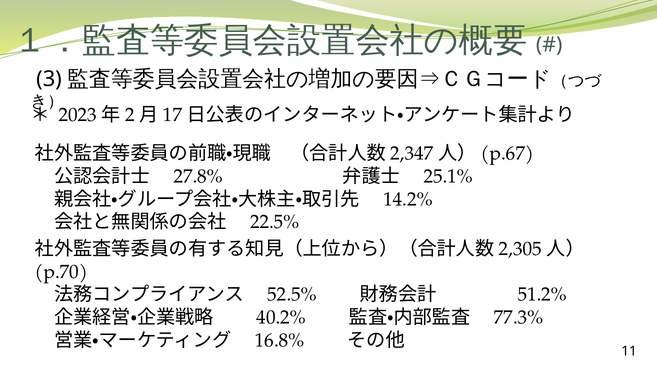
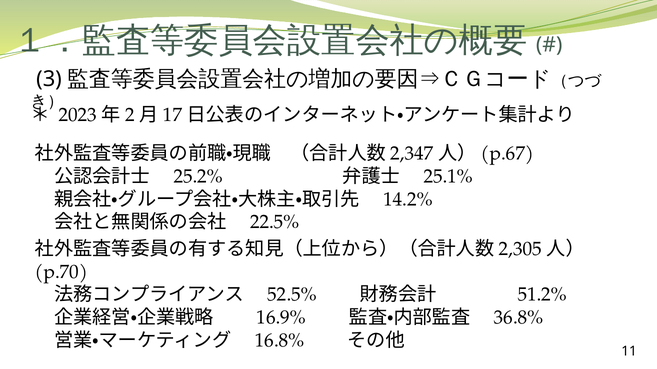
27.8%: 27.8% -> 25.2% (198, 176)
40.2%: 40.2% -> 16.9% (281, 318)
77.3%: 77.3% -> 36.8% (519, 318)
